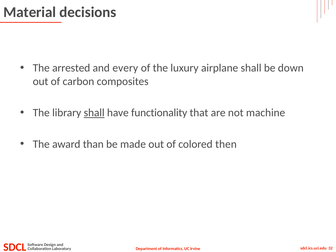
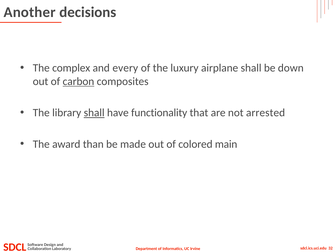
Material: Material -> Another (30, 12)
arrested: arrested -> complex (71, 68)
carbon underline: none -> present (78, 81)
machine: machine -> arrested (266, 113)
then: then -> main (226, 144)
